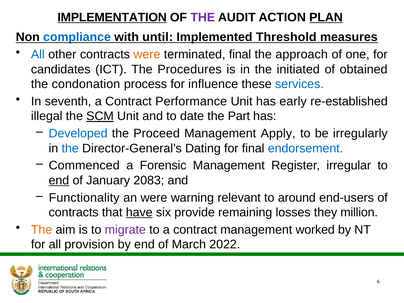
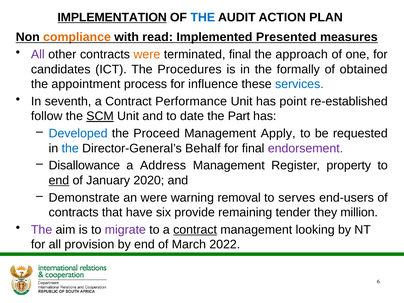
THE colour: purple -> blue (203, 17)
PLAN underline: present -> none (326, 17)
compliance colour: blue -> orange (77, 37)
until: until -> read (158, 37)
Threshold: Threshold -> Presented (286, 37)
All colour: blue -> purple (38, 54)
initiated: initiated -> formally (298, 69)
condonation: condonation -> appointment (86, 84)
early: early -> point (293, 101)
illegal: illegal -> follow (47, 116)
irregularly: irregularly -> requested (360, 133)
Dating: Dating -> Behalf (203, 148)
endorsement colour: blue -> purple (305, 148)
Commenced: Commenced -> Disallowance (84, 166)
Forensic: Forensic -> Address (163, 166)
irregular: irregular -> property (349, 166)
2083: 2083 -> 2020 (149, 180)
Functionality: Functionality -> Demonstrate (84, 198)
relevant: relevant -> removal (239, 198)
around: around -> serves (297, 198)
have underline: present -> none (139, 212)
losses: losses -> tender (293, 212)
The colour: orange -> purple (42, 230)
contract underline: none -> present (195, 230)
worked: worked -> looking (315, 230)
